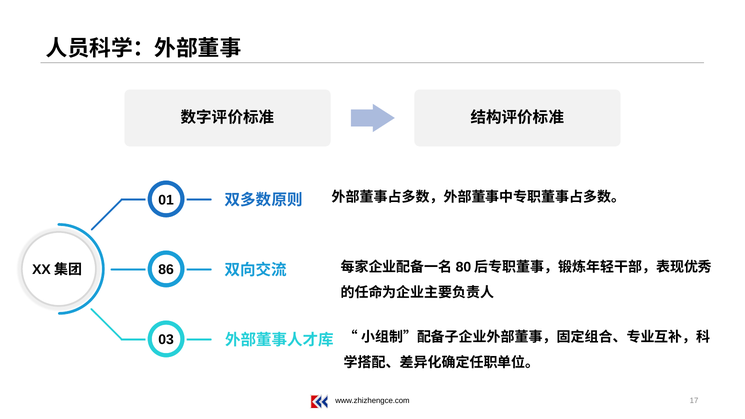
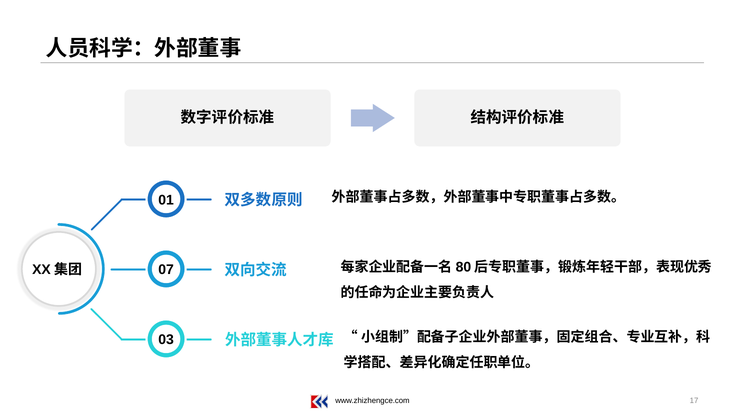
86: 86 -> 07 (166, 270)
